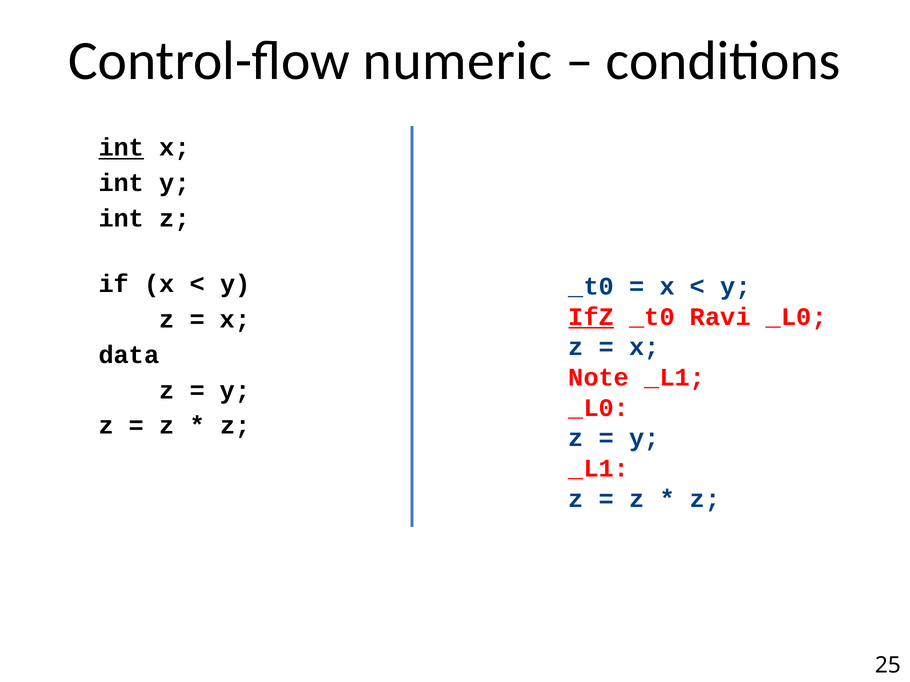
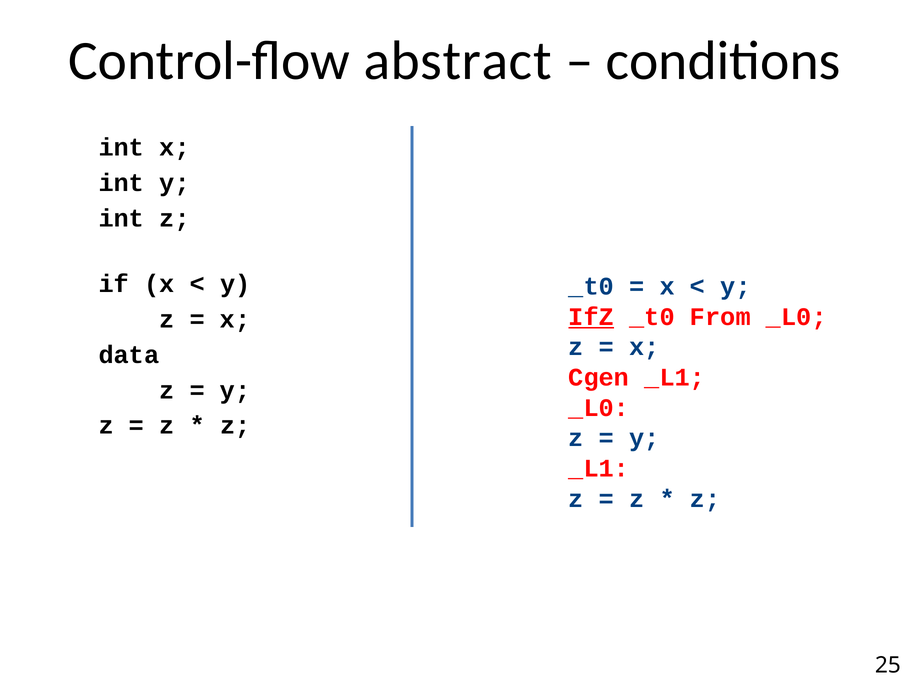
numeric: numeric -> abstract (458, 61)
int underline: present -> none (121, 148)
Ravi: Ravi -> From (720, 317)
Note: Note -> Cgen (599, 378)
